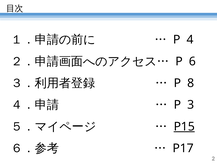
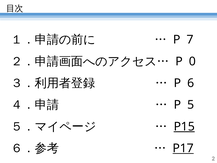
4: 4 -> 7 (190, 40)
6: 6 -> 0 (192, 61)
8: 8 -> 6 (191, 83)
3: 3 -> 5 (191, 105)
P17 underline: none -> present (183, 148)
